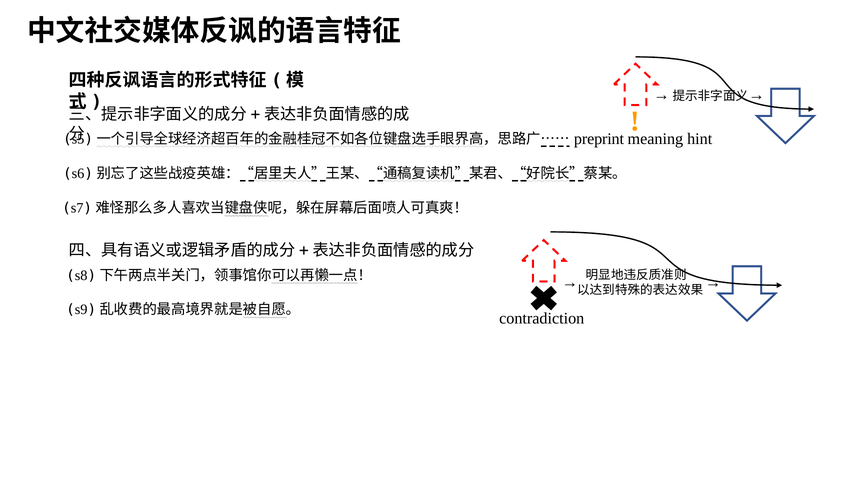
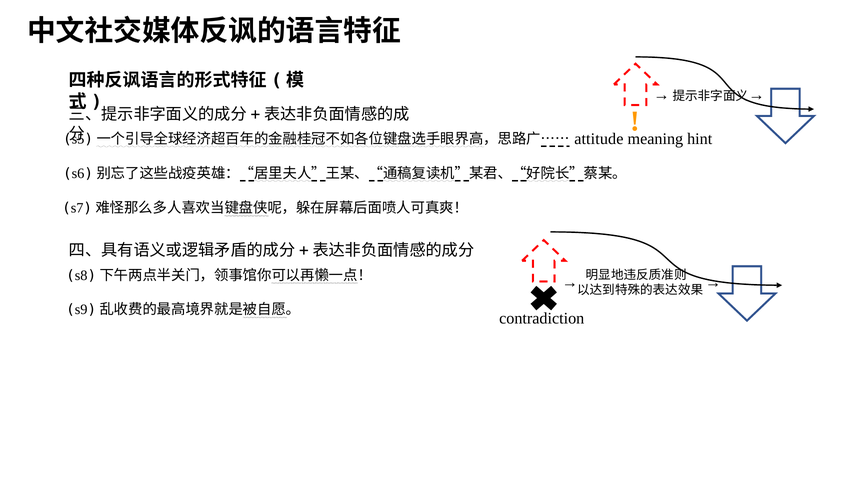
preprint: preprint -> attitude (599, 139)
